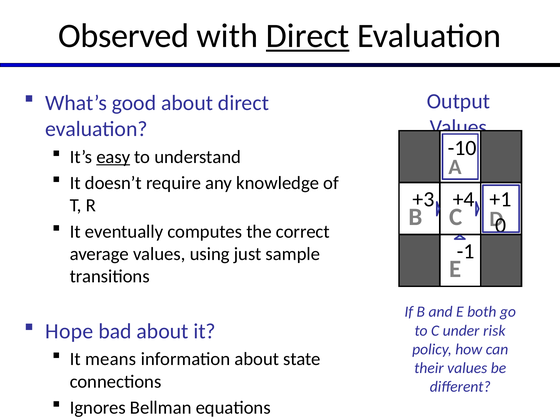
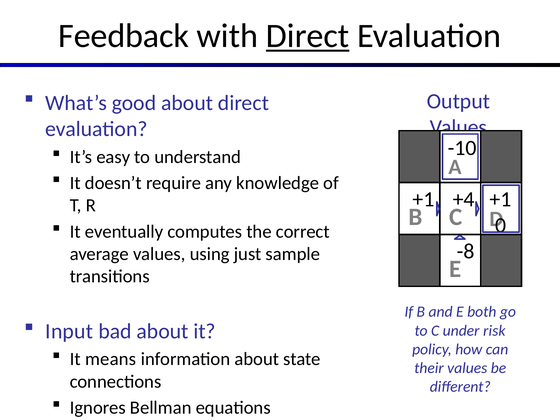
Observed: Observed -> Feedback (124, 36)
easy underline: present -> none (113, 157)
+3: +3 -> +1 (423, 199)
-1: -1 -> -8 (466, 251)
Hope: Hope -> Input (69, 331)
